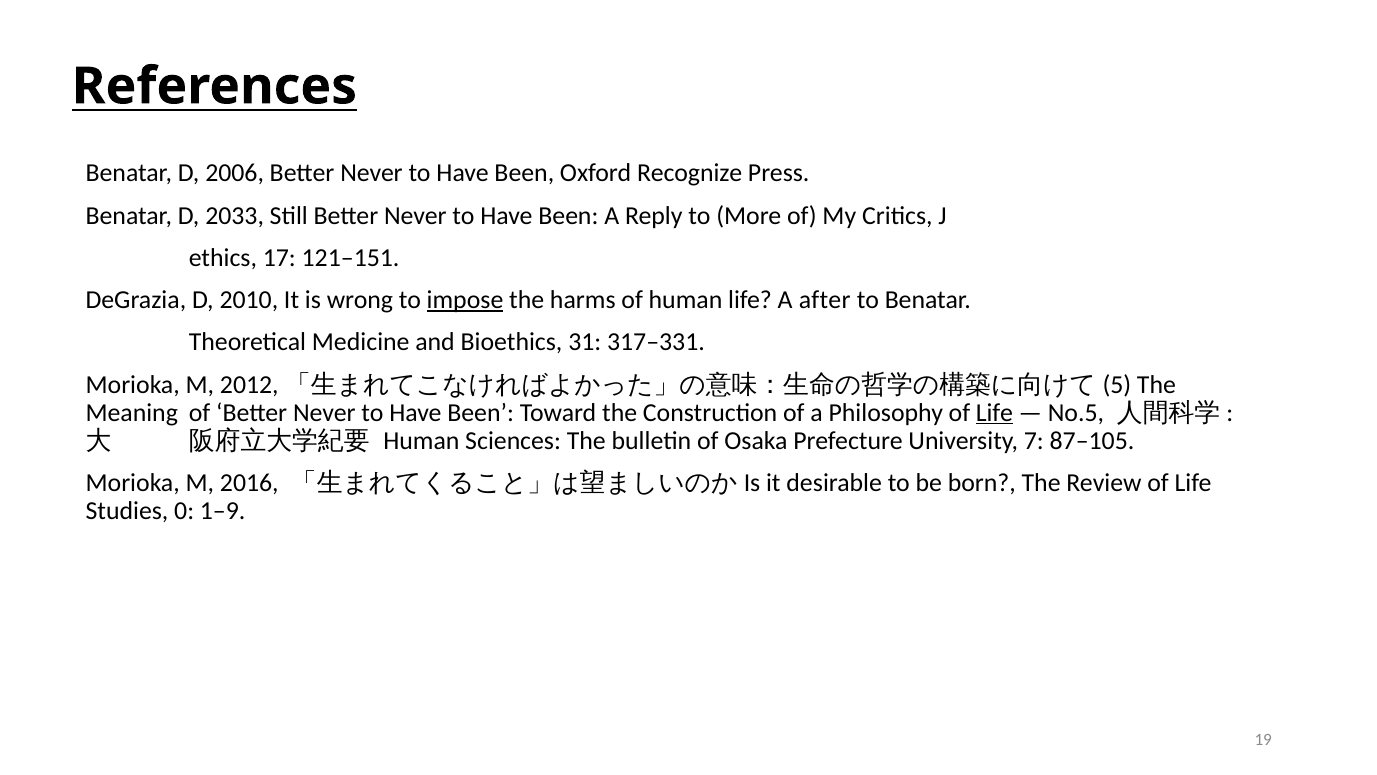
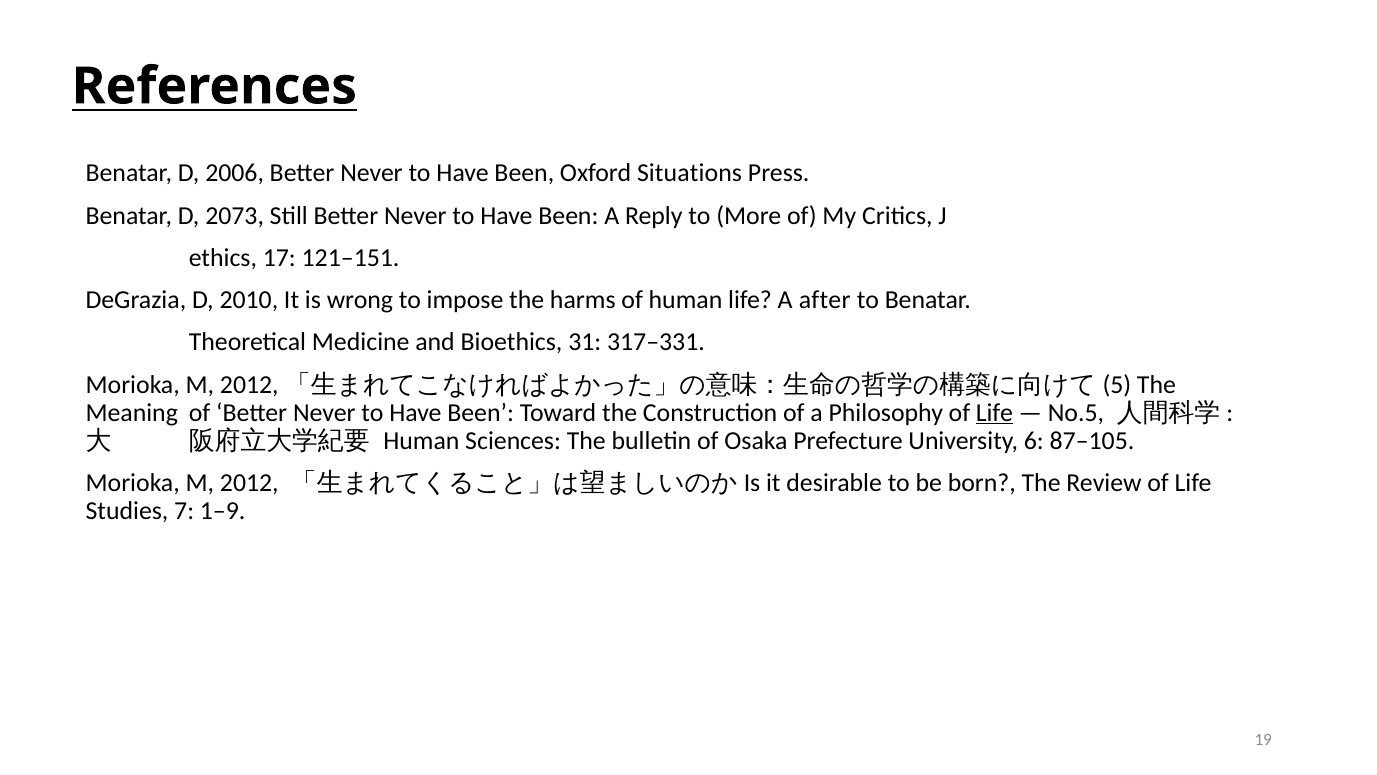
Recognize: Recognize -> Situations (690, 173)
2033: 2033 -> 2073 (235, 215)
impose underline: present -> none (465, 300)
7: 7 -> 6 (1034, 440)
2016: 2016 -> 2012 (249, 482)
0: 0 -> 7 (184, 510)
